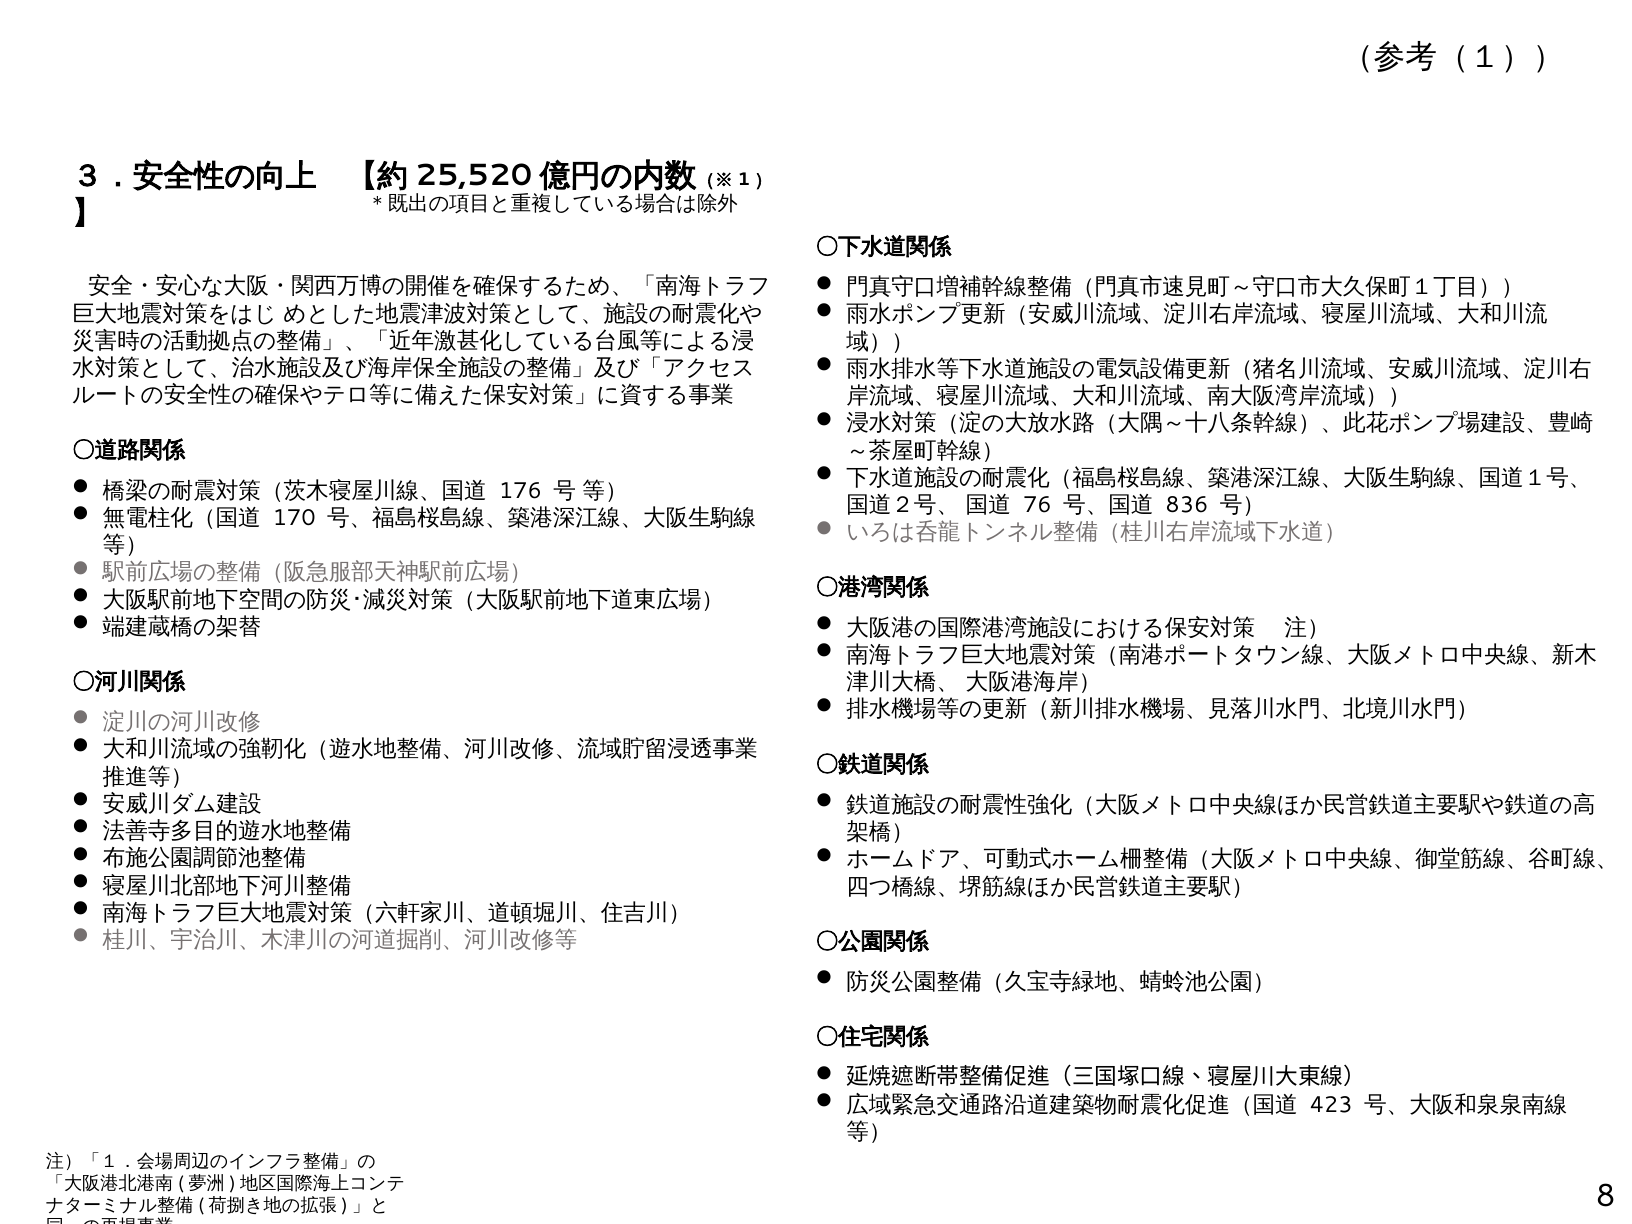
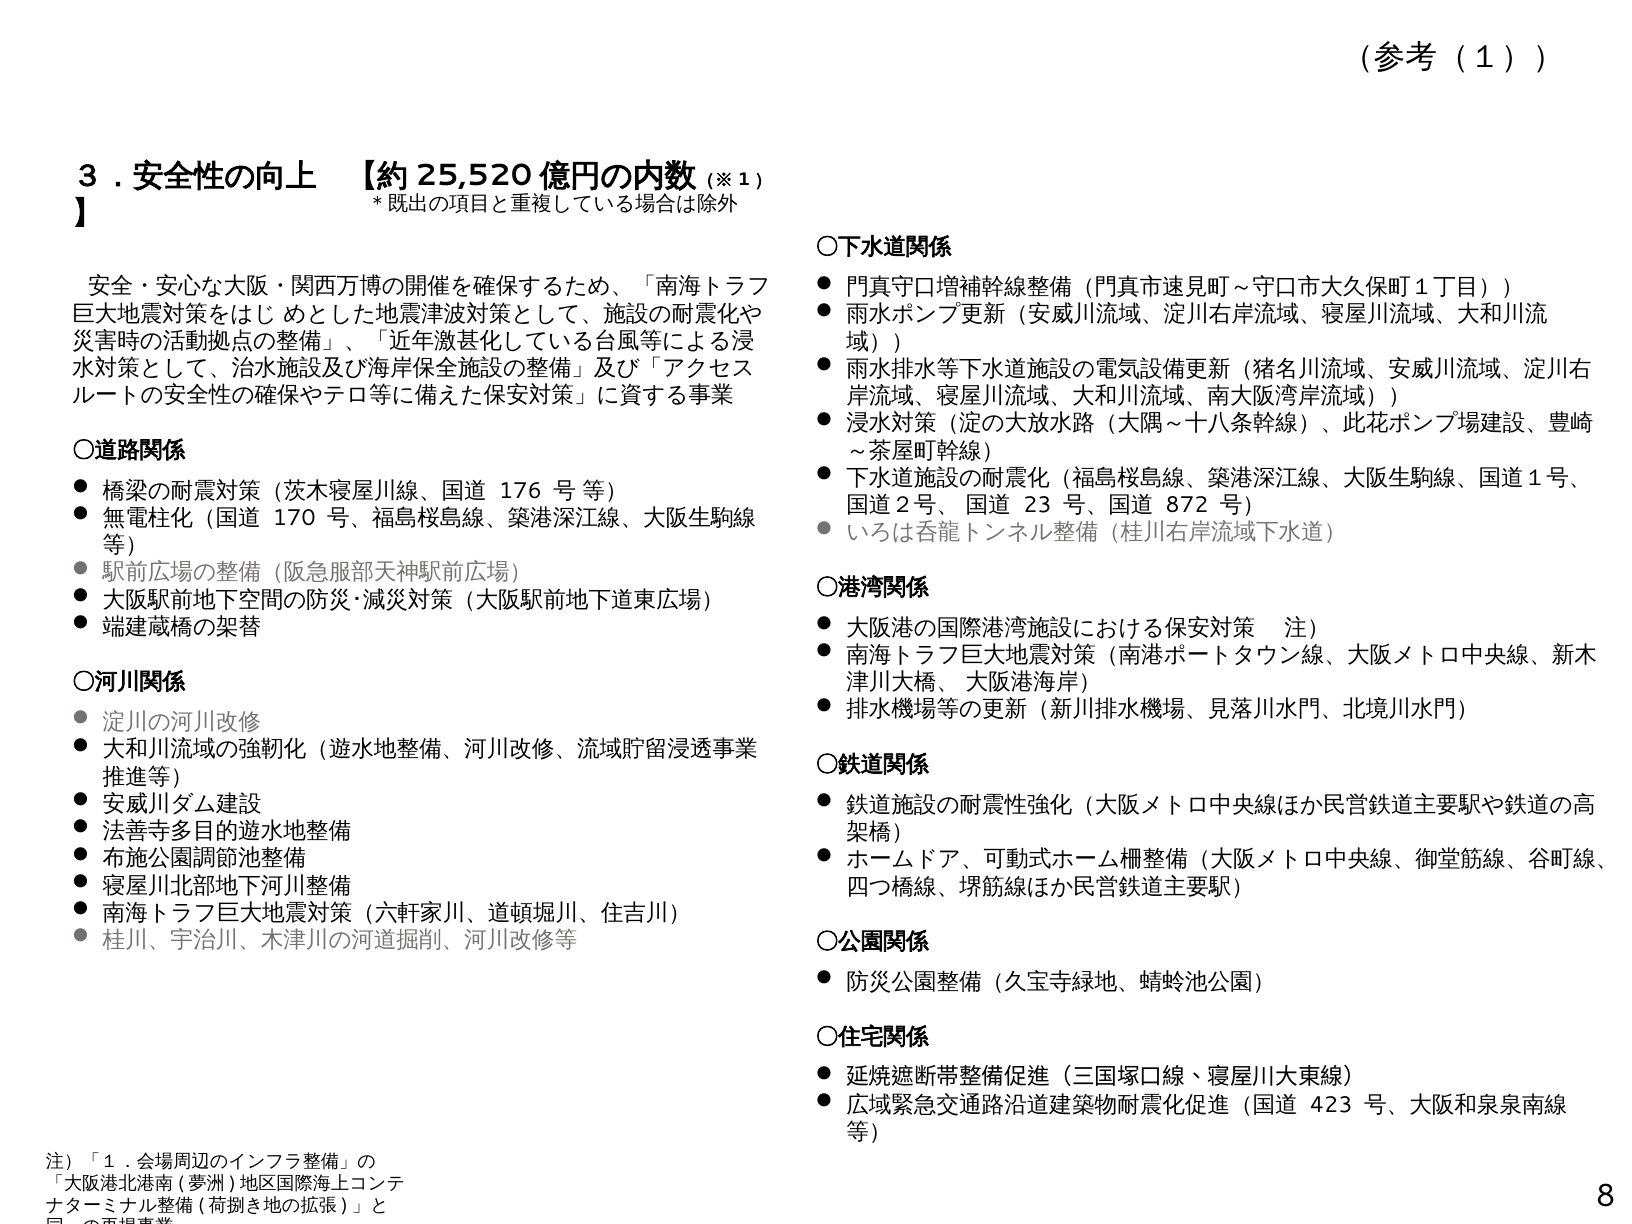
76: 76 -> 23 (1037, 505)
836: 836 -> 872 (1187, 505)
